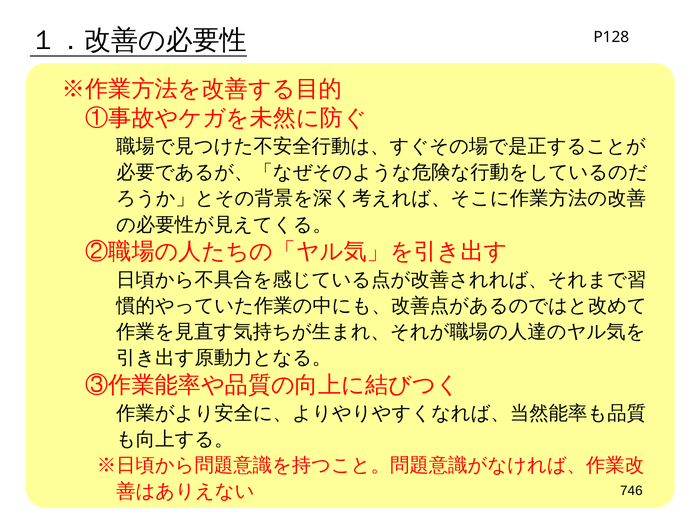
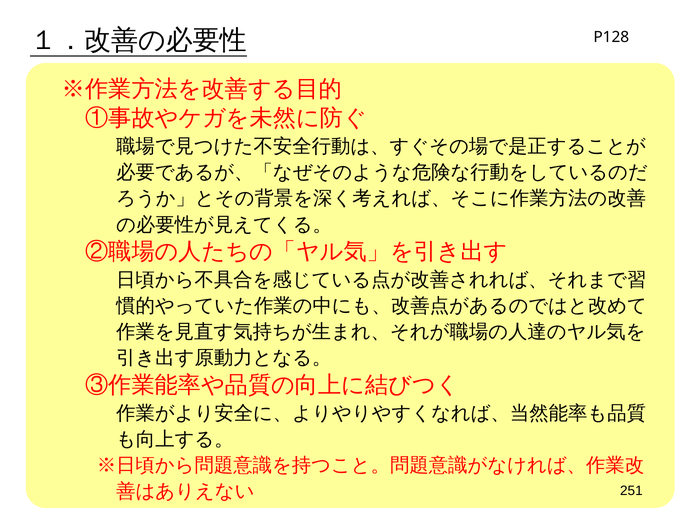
746: 746 -> 251 (631, 491)
